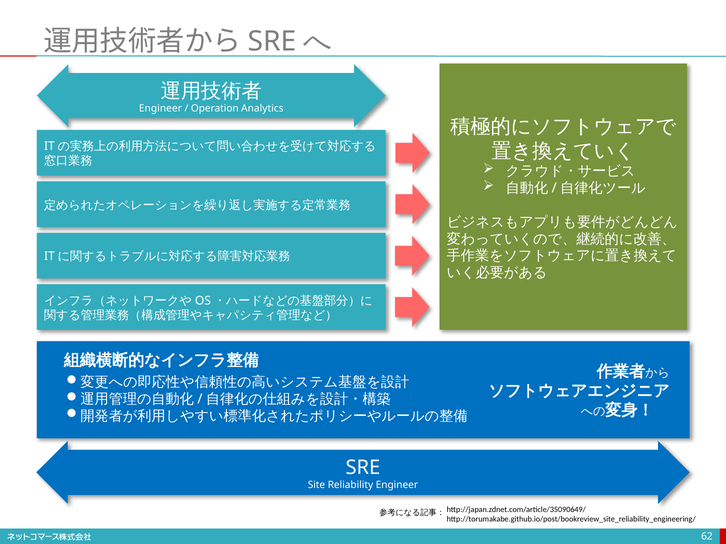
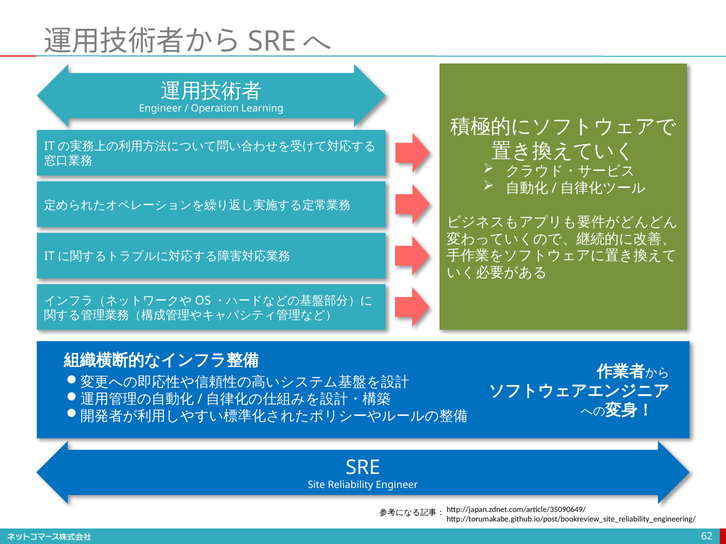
Analytics: Analytics -> Learning (262, 108)
